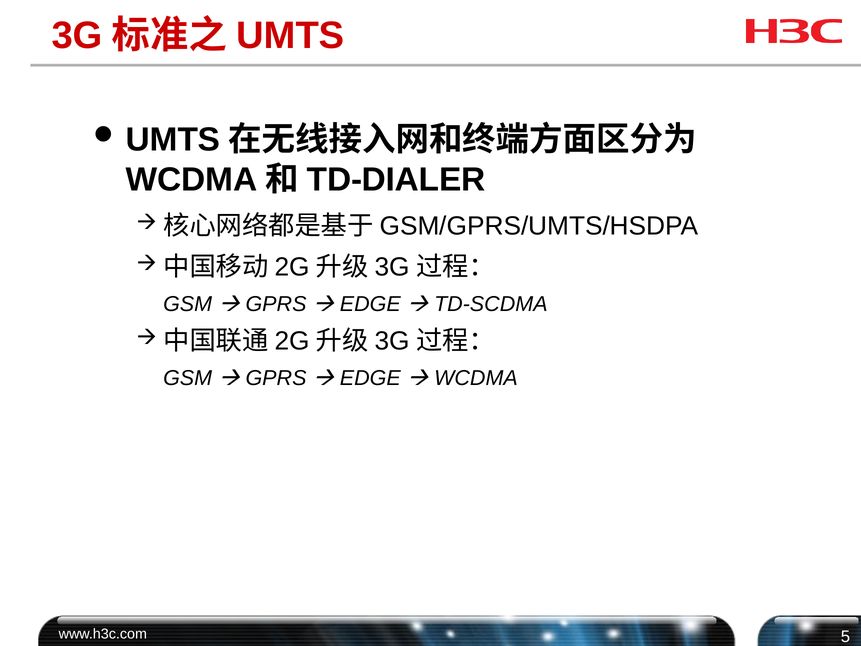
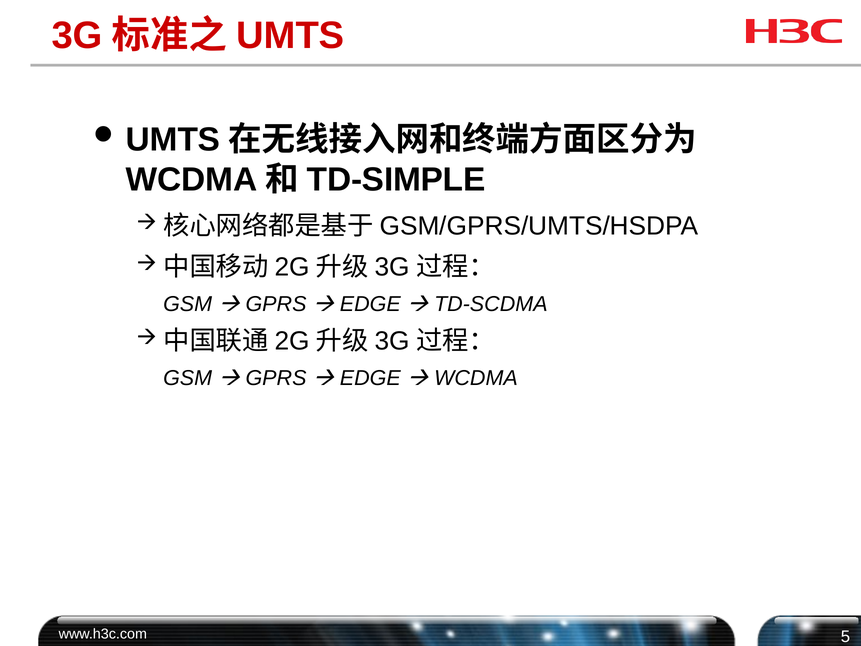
TD-DIALER: TD-DIALER -> TD-SIMPLE (396, 180)
